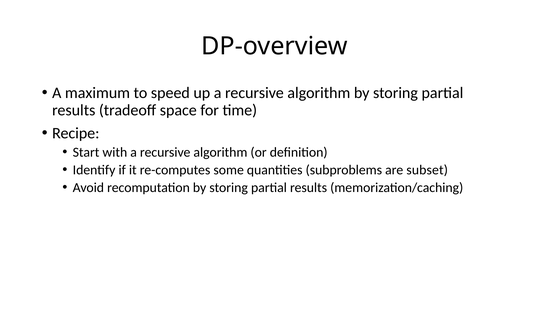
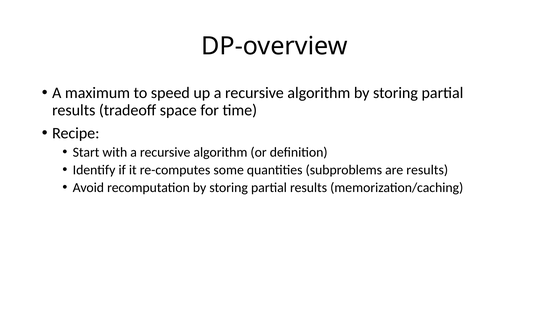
are subset: subset -> results (427, 170)
